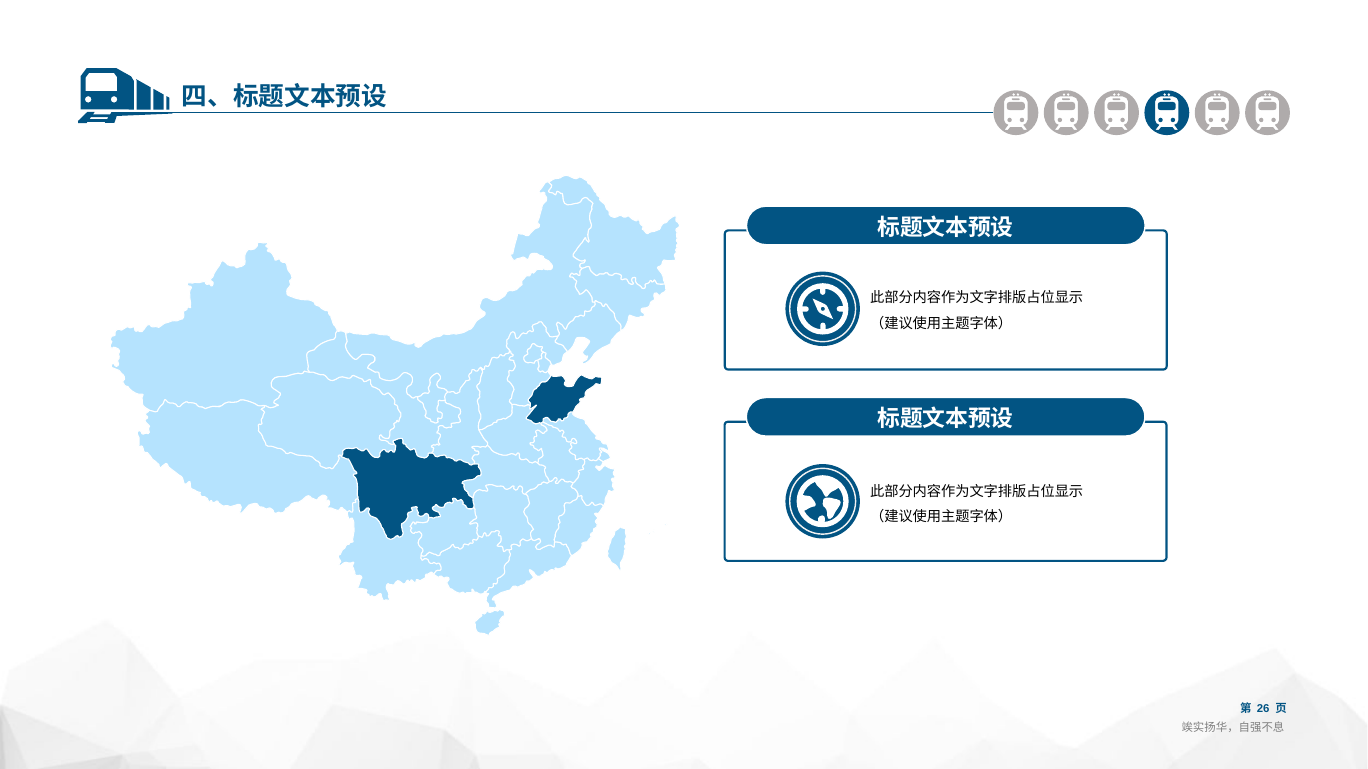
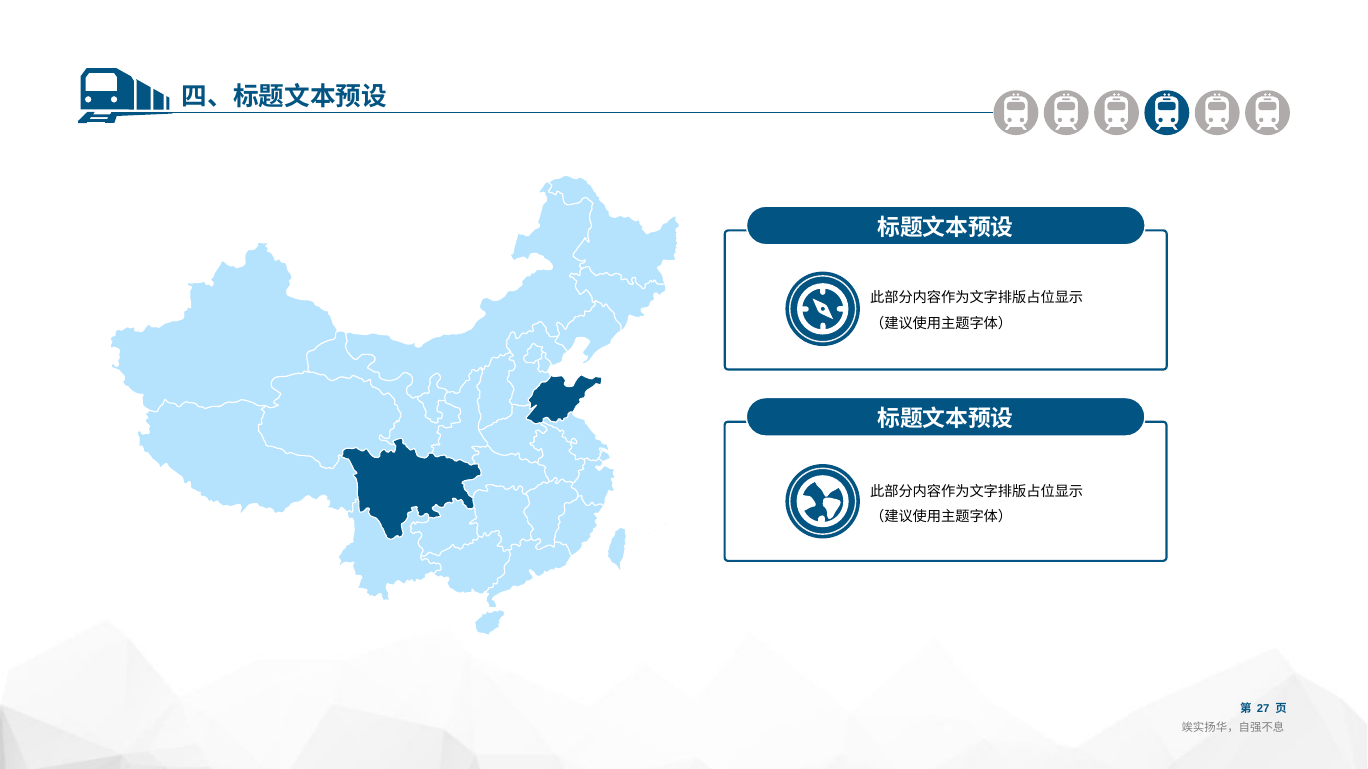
26: 26 -> 27 (1263, 709)
